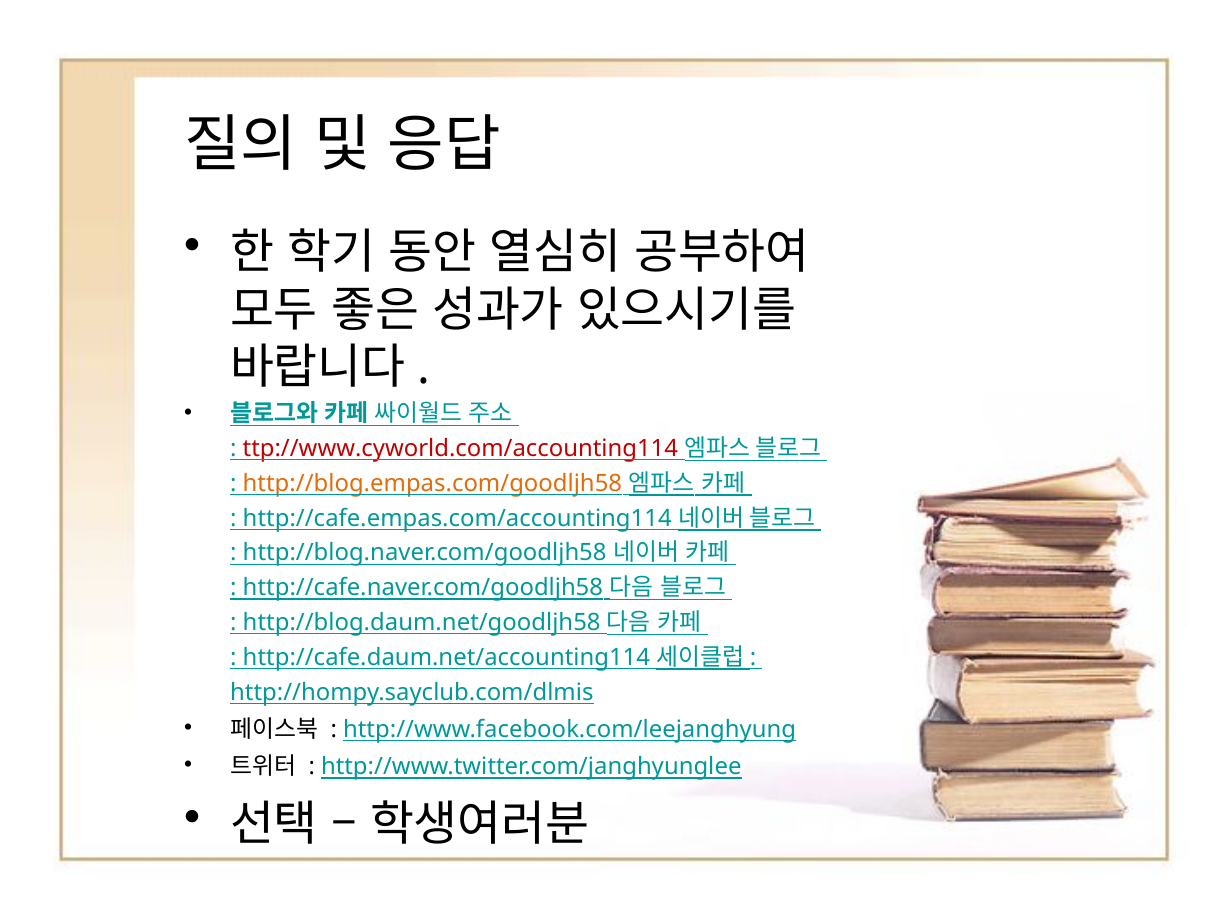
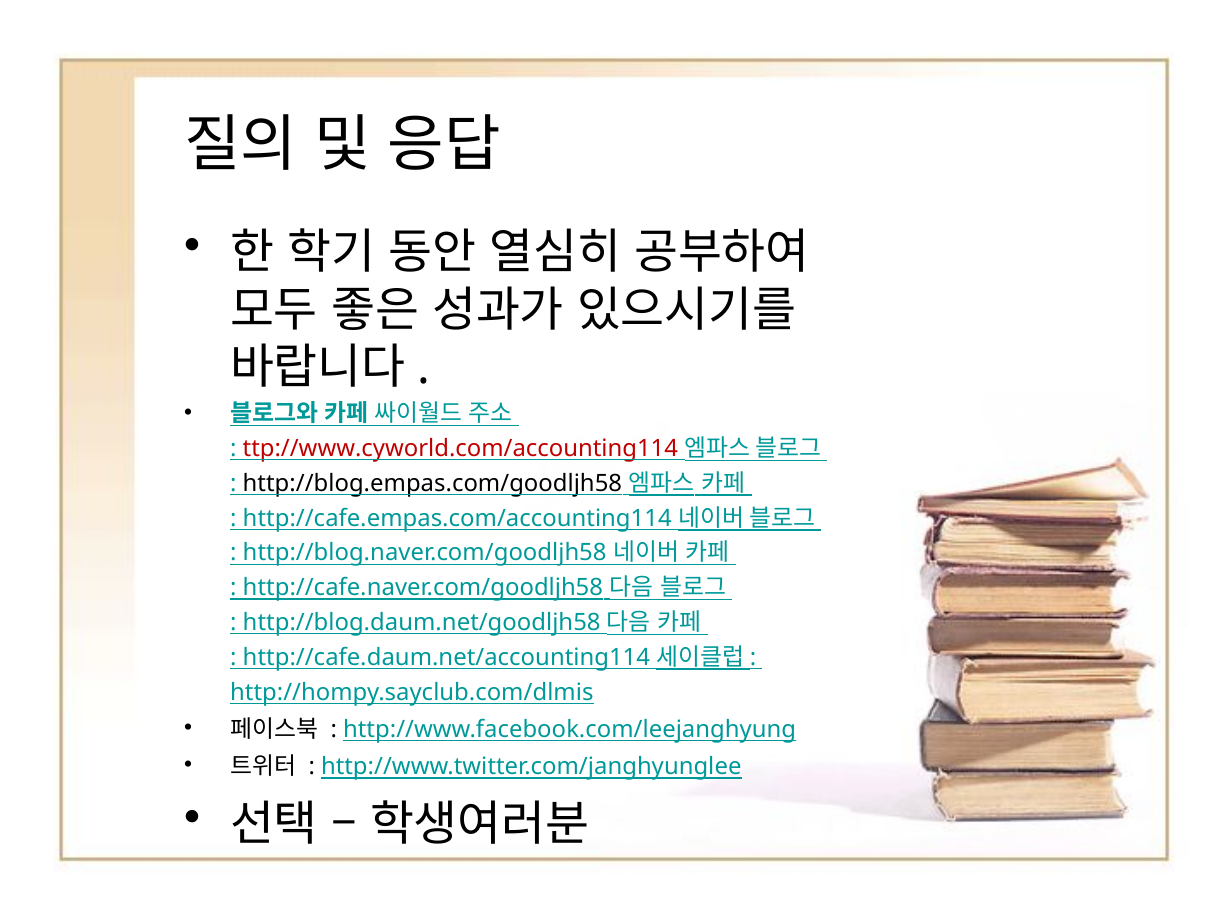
http://blog.empas.com/goodljh58 colour: orange -> black (432, 483)
